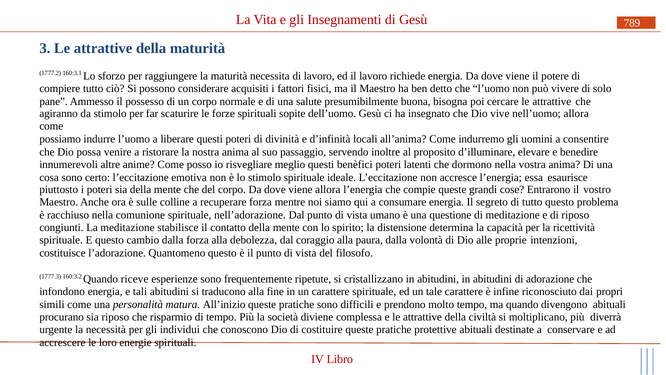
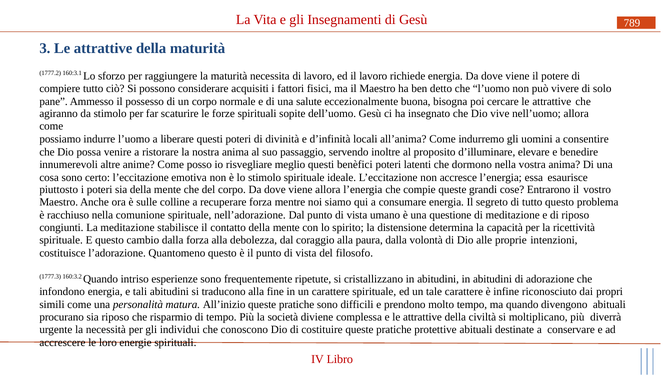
presumibilmente: presumibilmente -> eccezionalmente (361, 102)
riceve: riceve -> intriso (135, 279)
